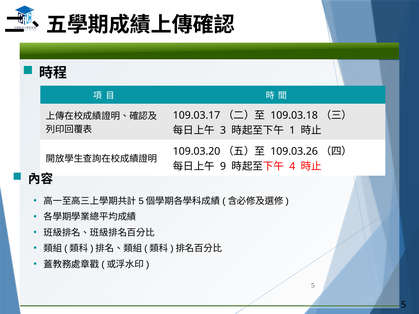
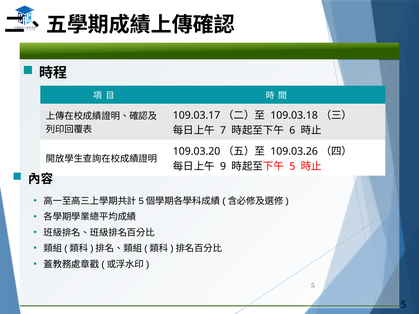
3: 3 -> 7 (223, 131)
1: 1 -> 6 (292, 131)
4: 4 -> 5 (292, 167)
